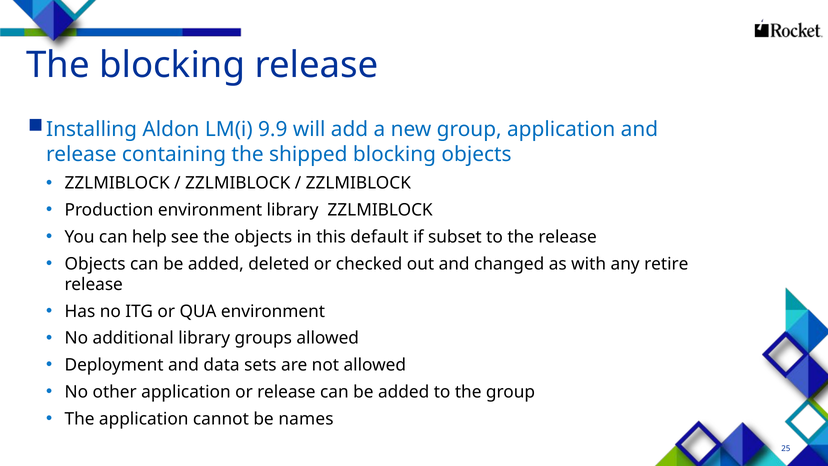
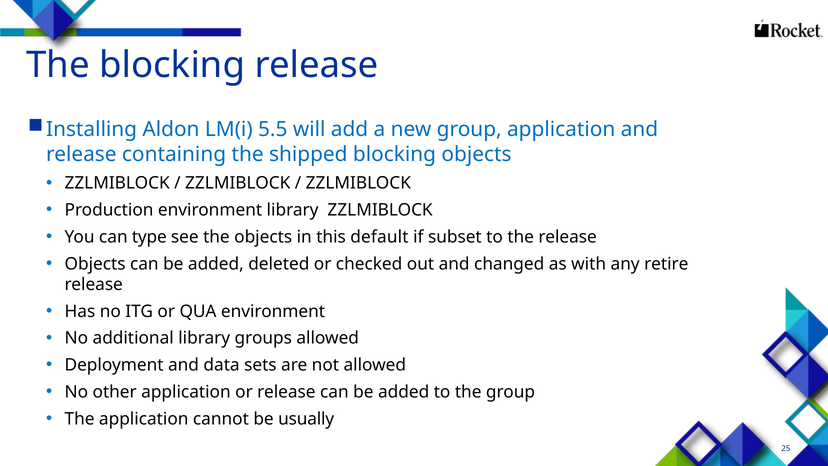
9.9: 9.9 -> 5.5 (273, 129)
help: help -> type (149, 237)
names: names -> usually (306, 419)
